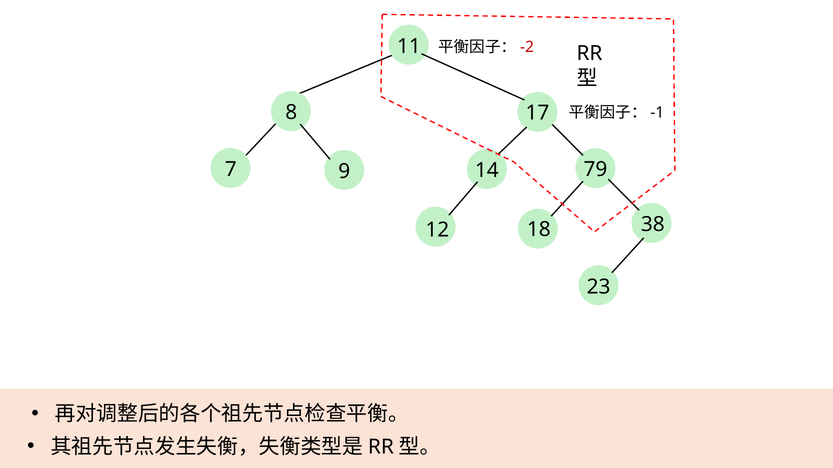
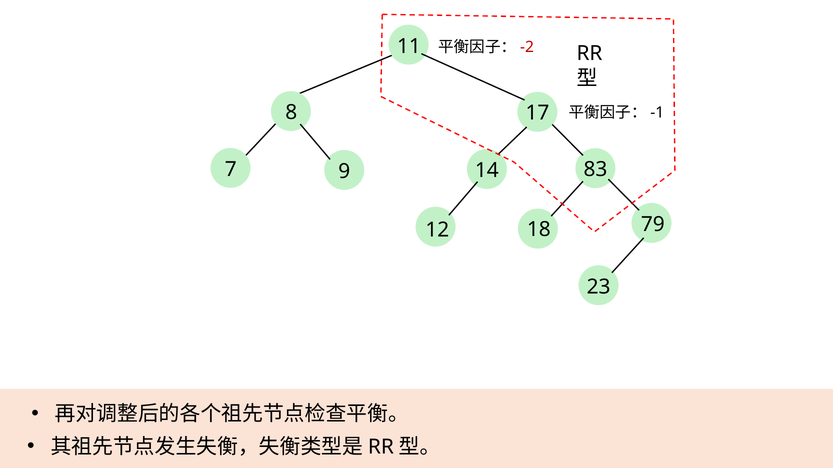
79: 79 -> 83 (595, 170)
38: 38 -> 79 (653, 224)
